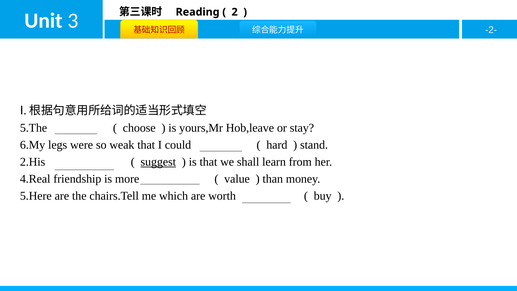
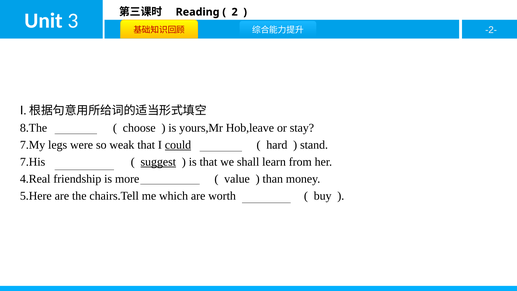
5.The: 5.The -> 8.The (34, 128)
6.My: 6.My -> 7.My (33, 145)
could underline: none -> present (178, 145)
2.His: 2.His -> 7.His (33, 162)
